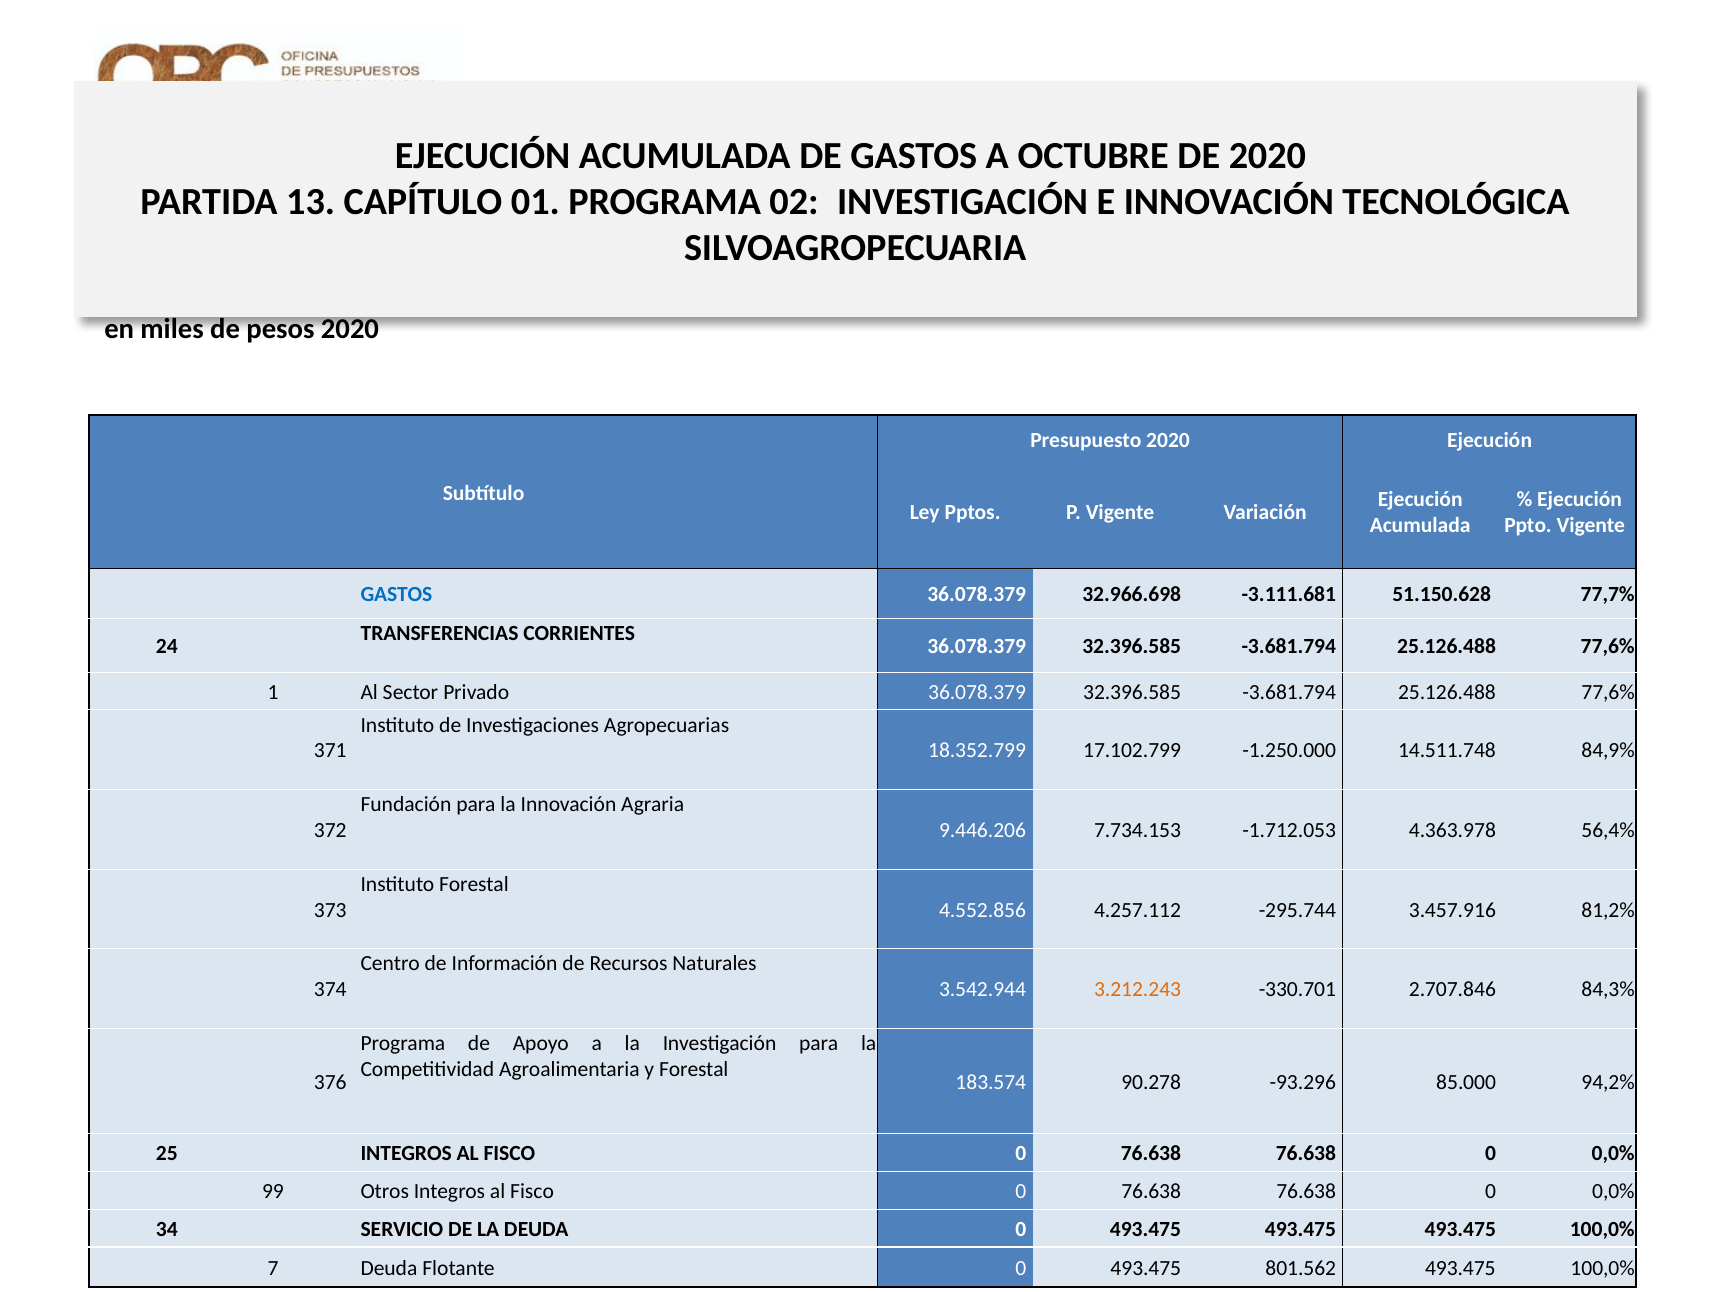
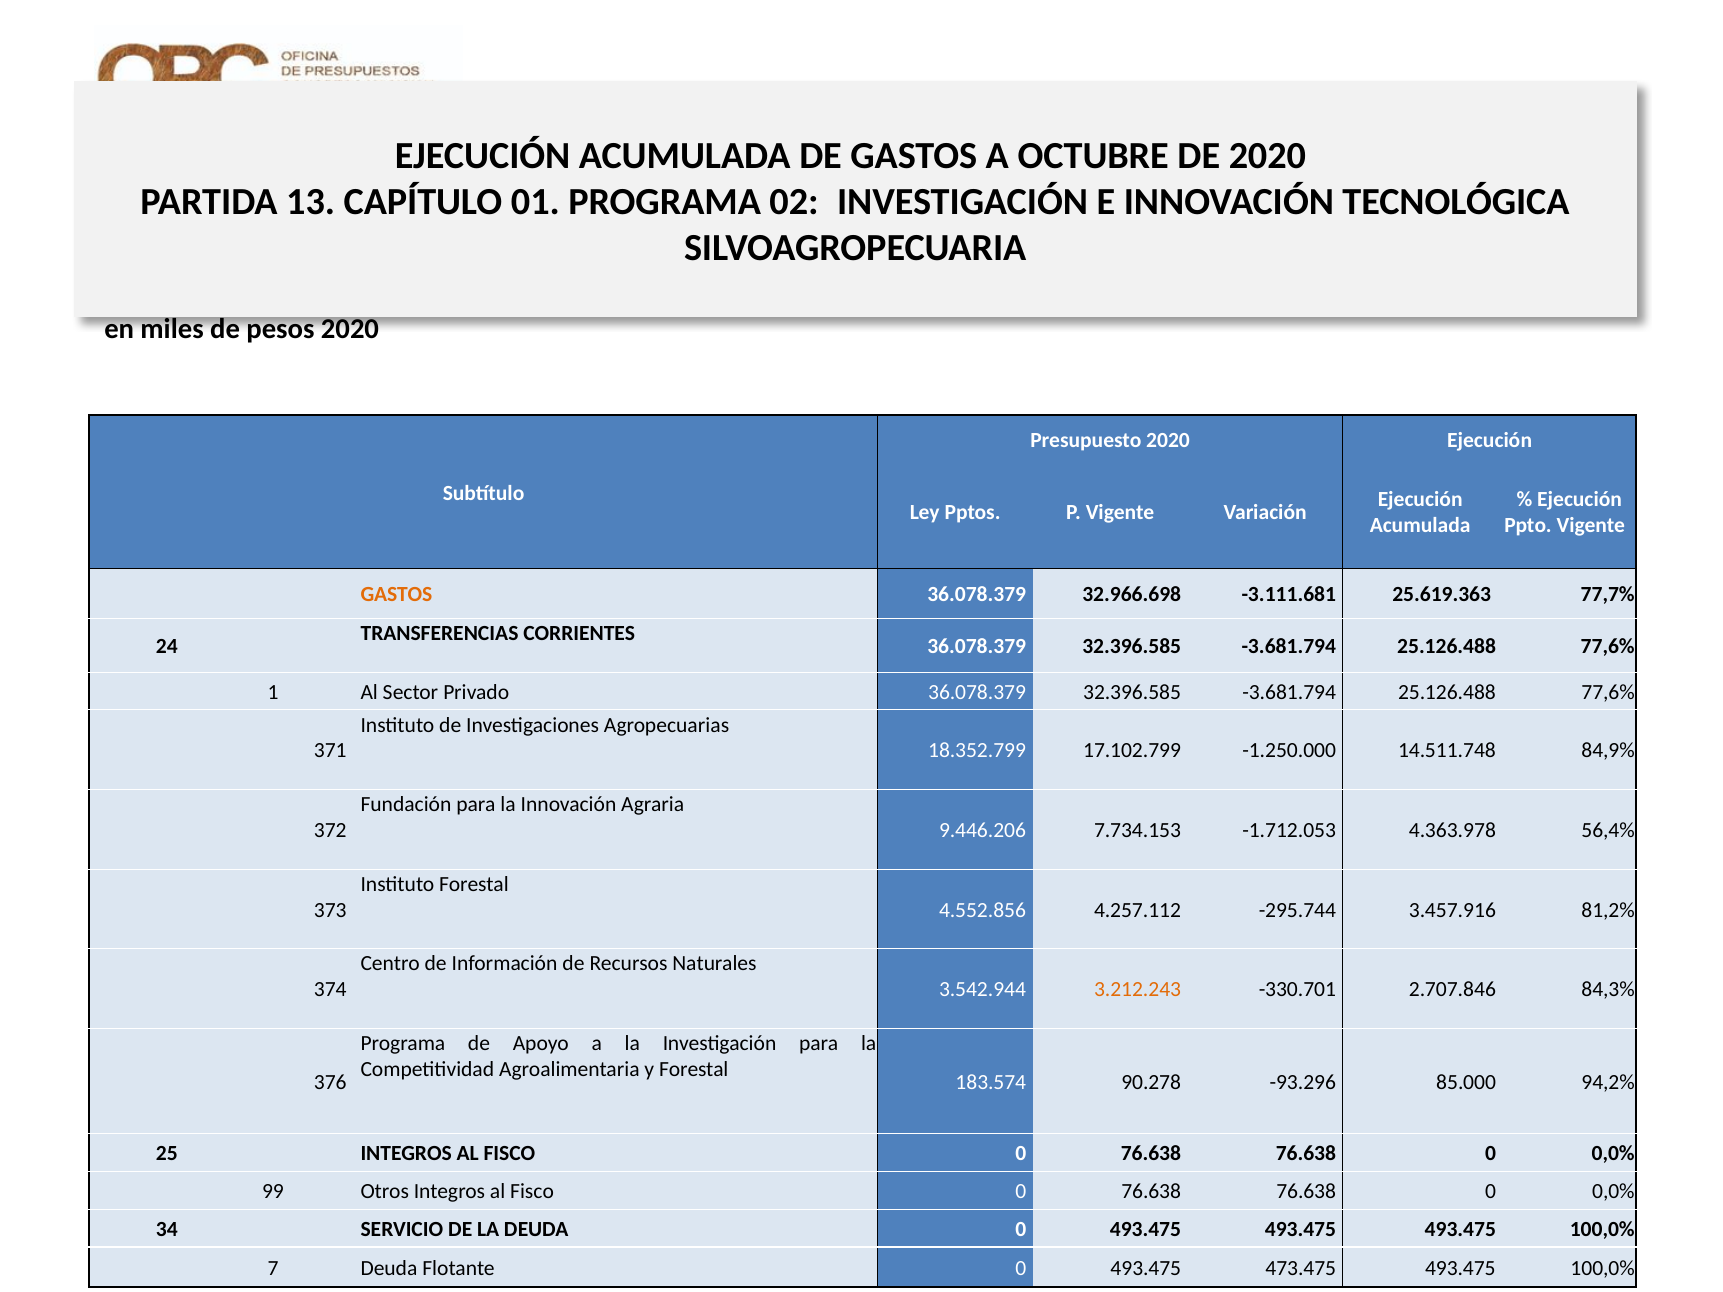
GASTOS colour: blue -> orange (396, 595)
51.150.628: 51.150.628 -> 25.619.363 (1442, 595)
801.562: 801.562 -> 473.475 (1301, 1268)
